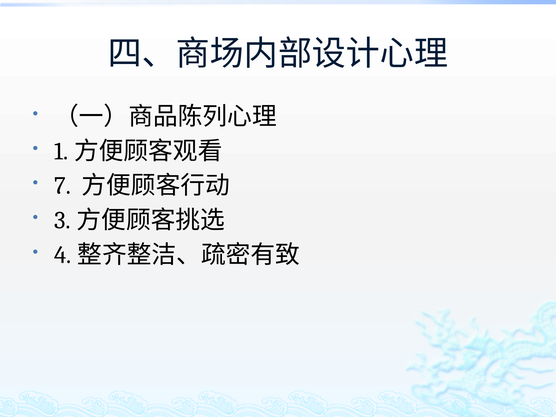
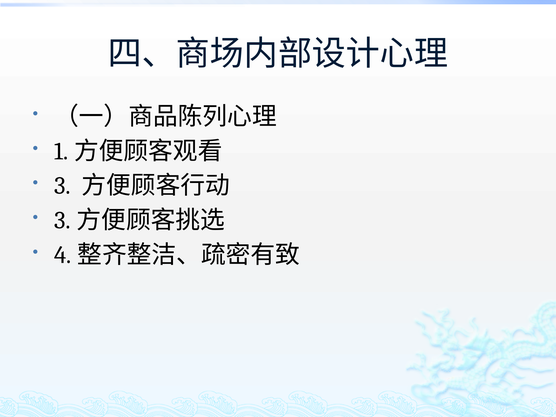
7: 7 -> 3 (62, 186)
